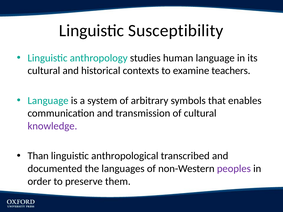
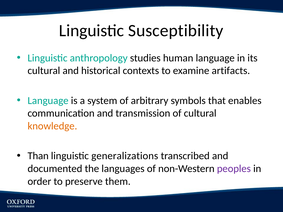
teachers: teachers -> artifacts (231, 71)
knowledge colour: purple -> orange (52, 126)
anthropological: anthropological -> generalizations (125, 156)
